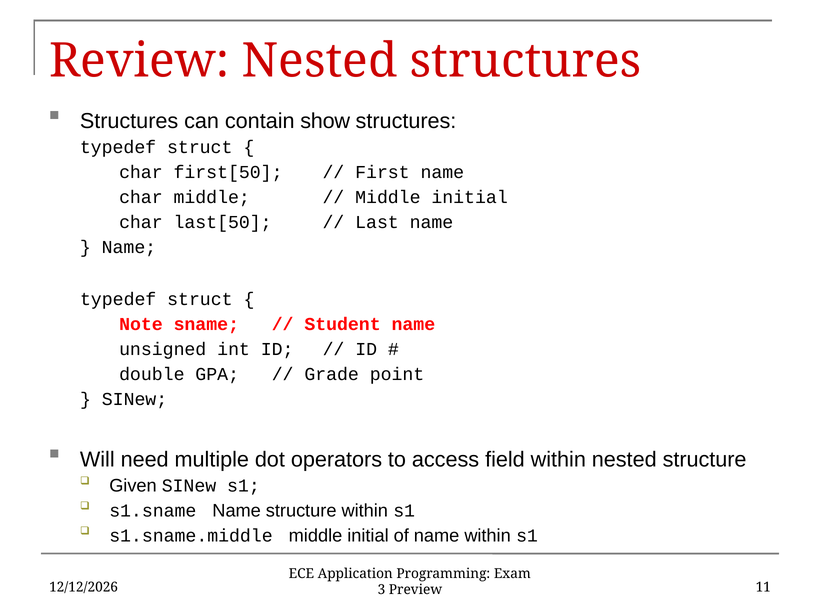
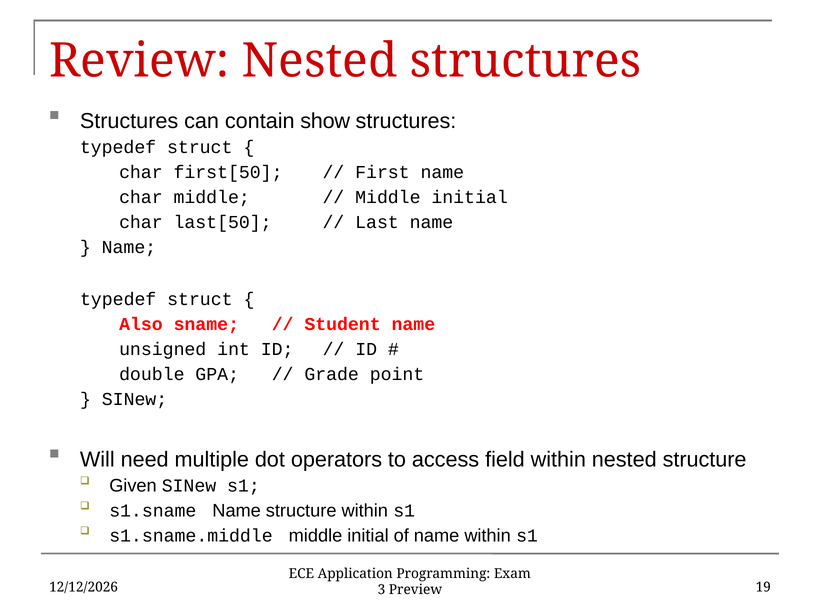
Note: Note -> Also (141, 324)
11: 11 -> 19 (763, 587)
